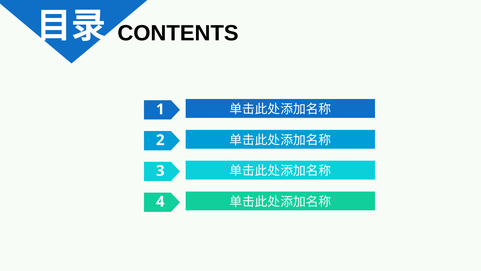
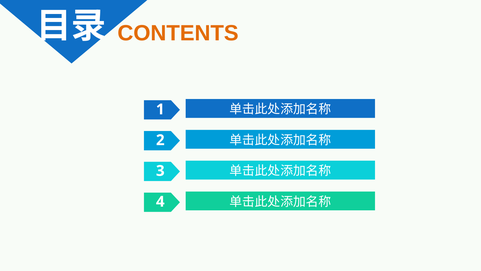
CONTENTS colour: black -> orange (178, 33)
